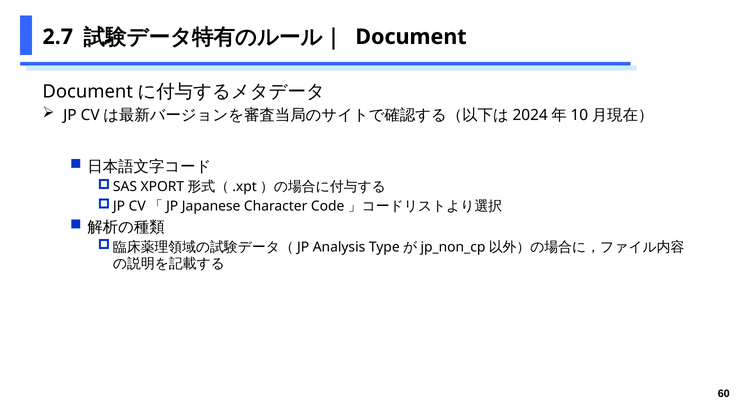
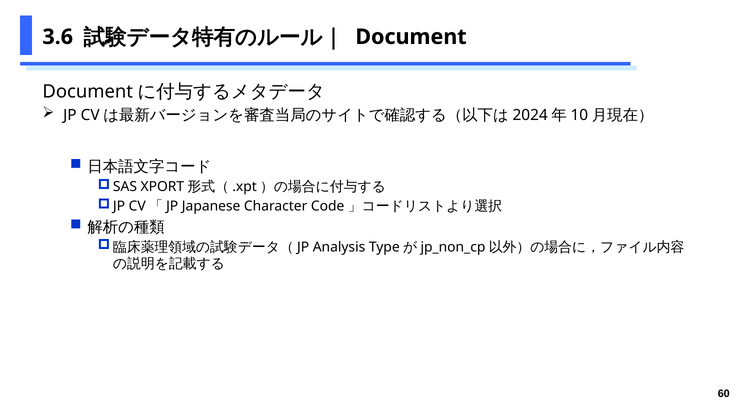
2.7: 2.7 -> 3.6 (58, 37)
